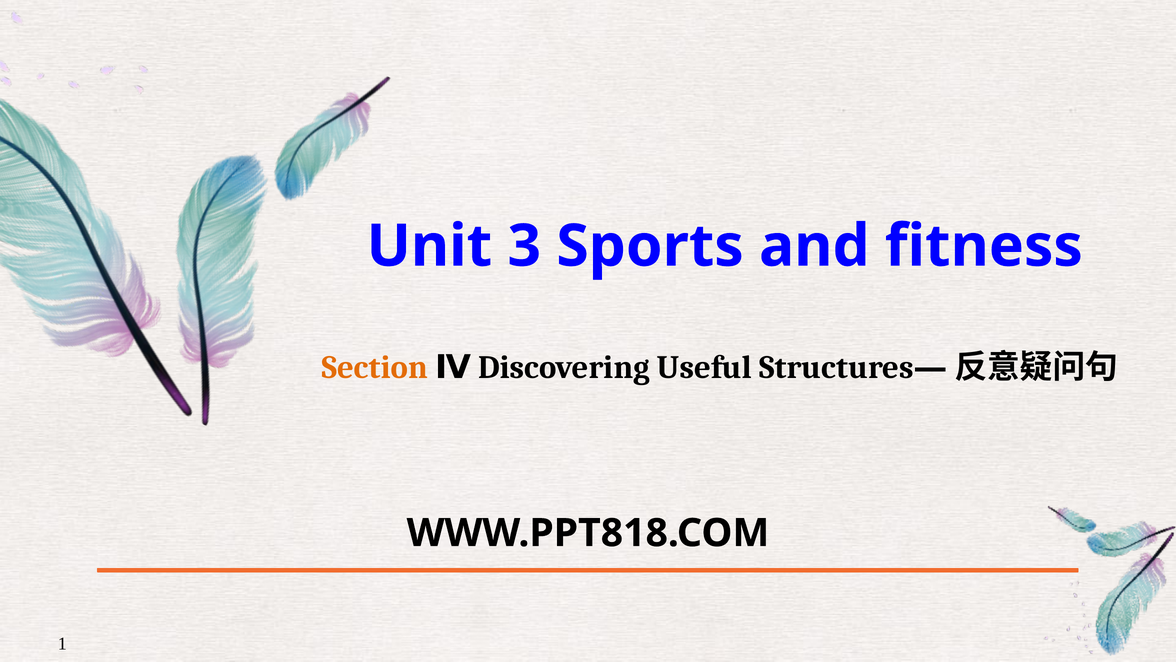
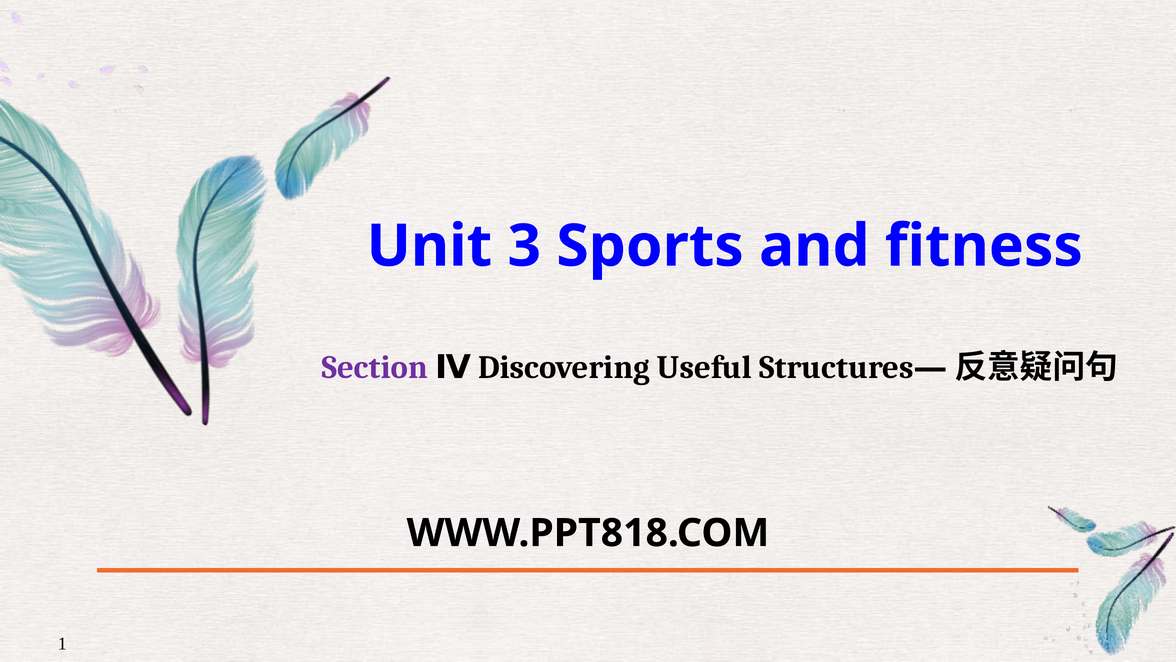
Section colour: orange -> purple (375, 367)
